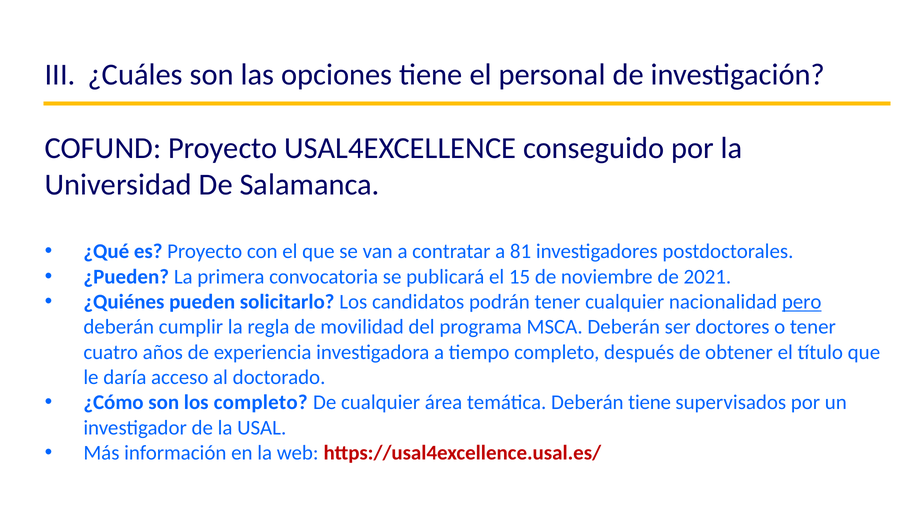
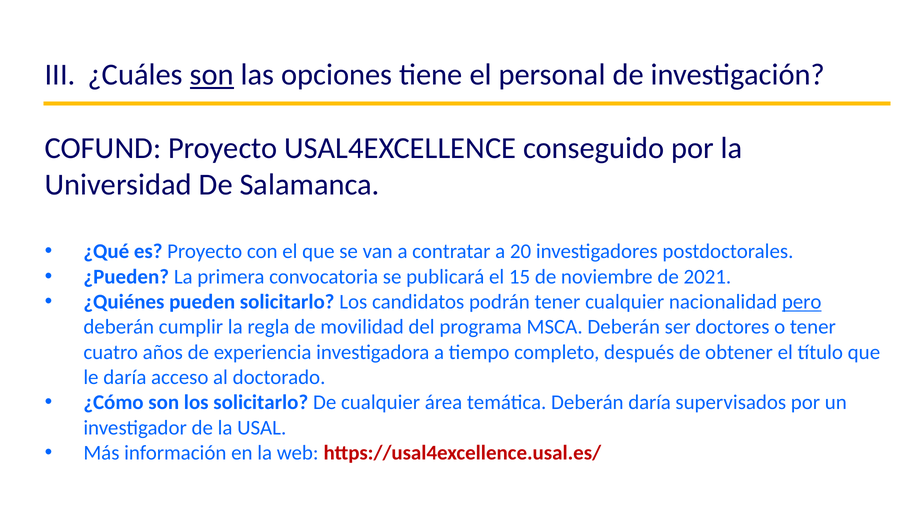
son underline: none -> present (212, 75)
81: 81 -> 20 (521, 251)
los completo: completo -> solicitarlo (261, 402)
Deberán tiene: tiene -> daría (650, 402)
